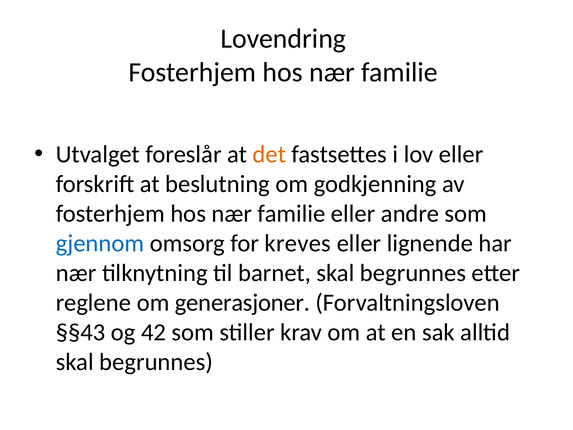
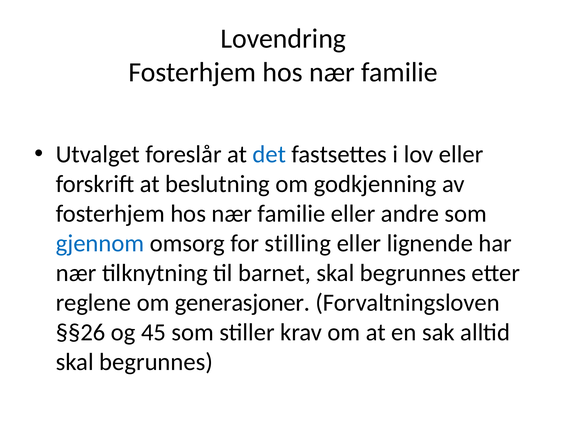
det colour: orange -> blue (269, 154)
kreves: kreves -> stilling (298, 243)
§§43: §§43 -> §§26 (81, 332)
42: 42 -> 45 (154, 332)
